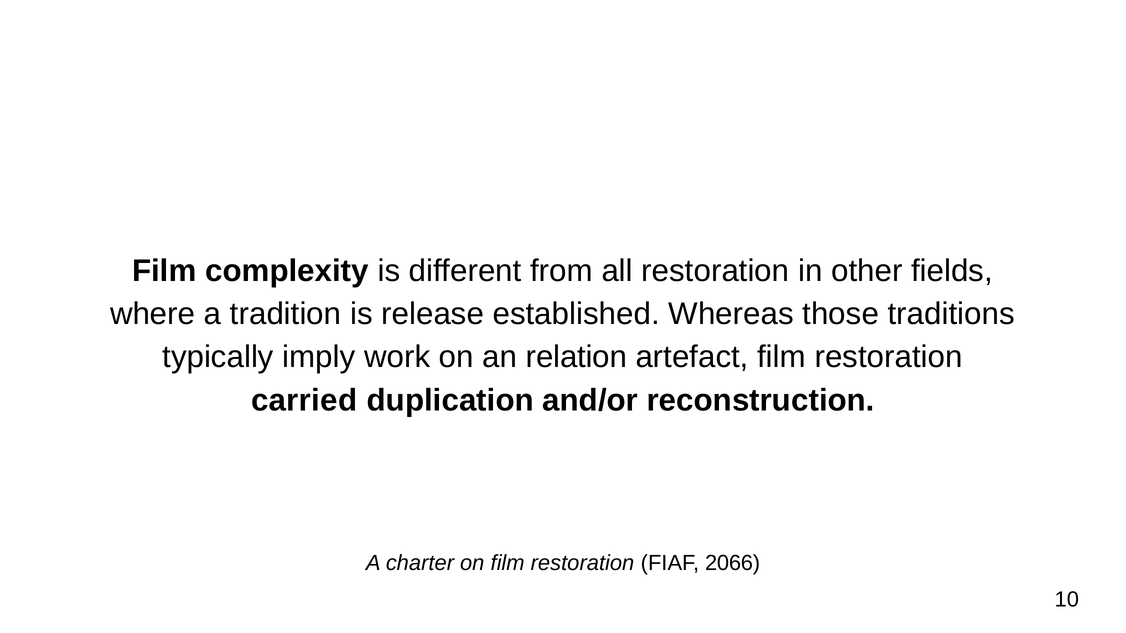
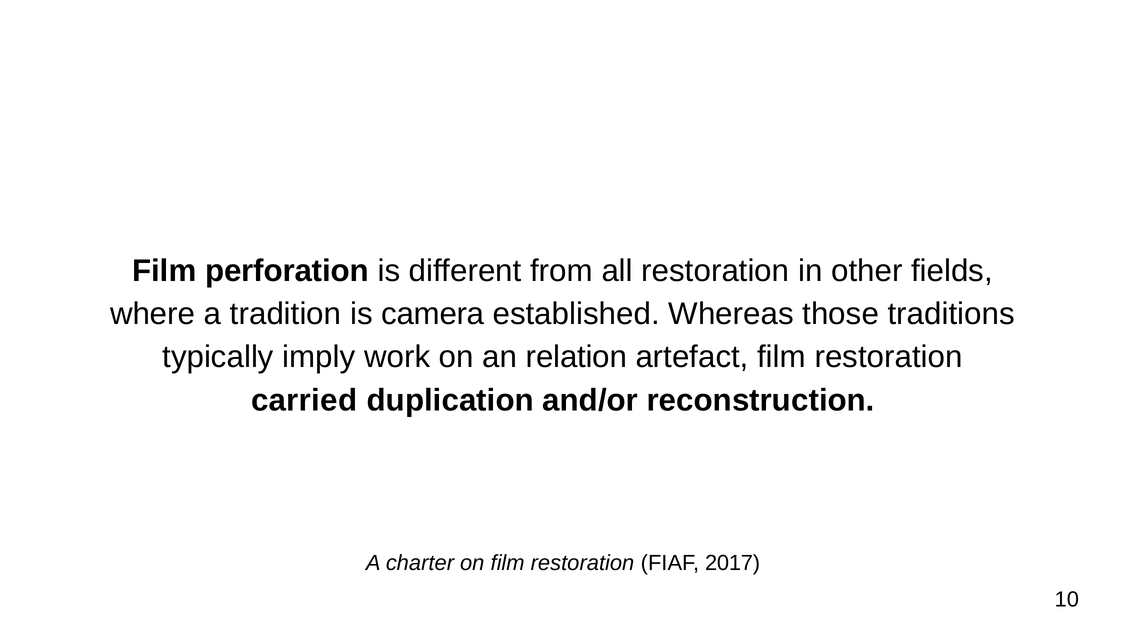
complexity: complexity -> perforation (287, 271)
release: release -> camera (433, 314)
2066: 2066 -> 2017 (733, 563)
